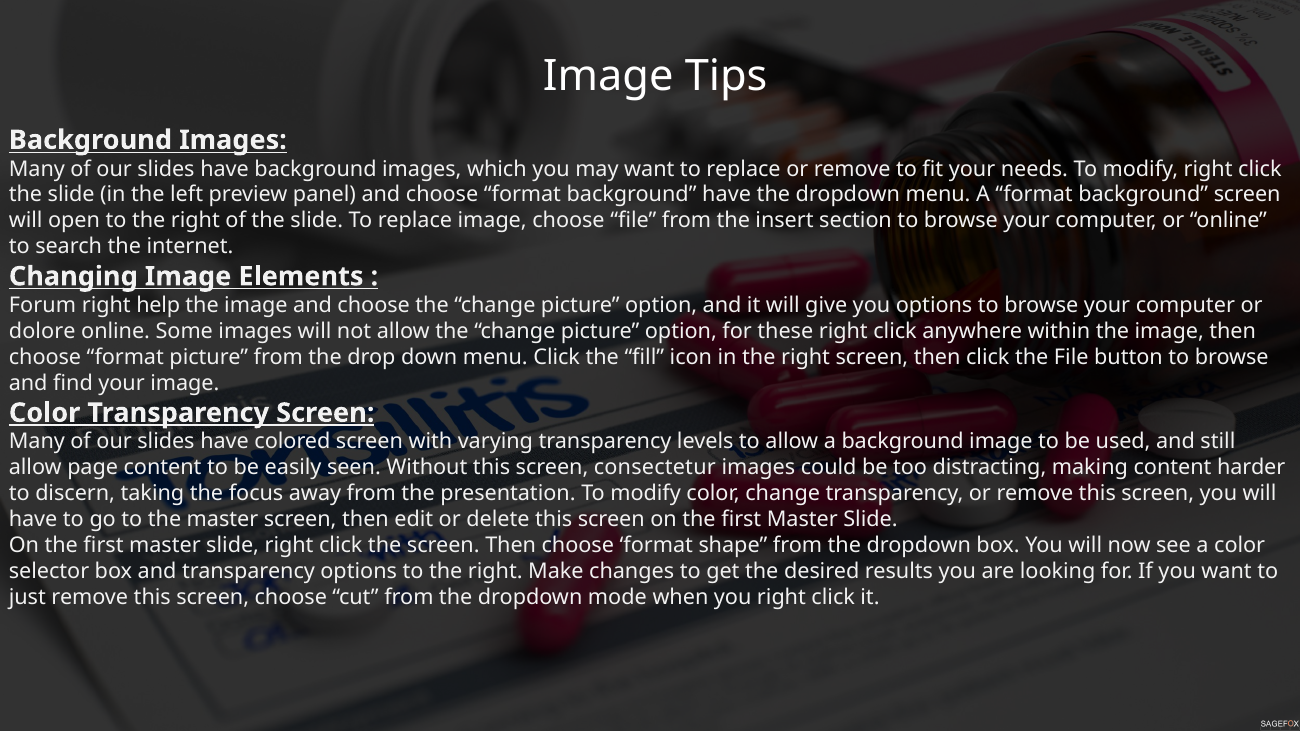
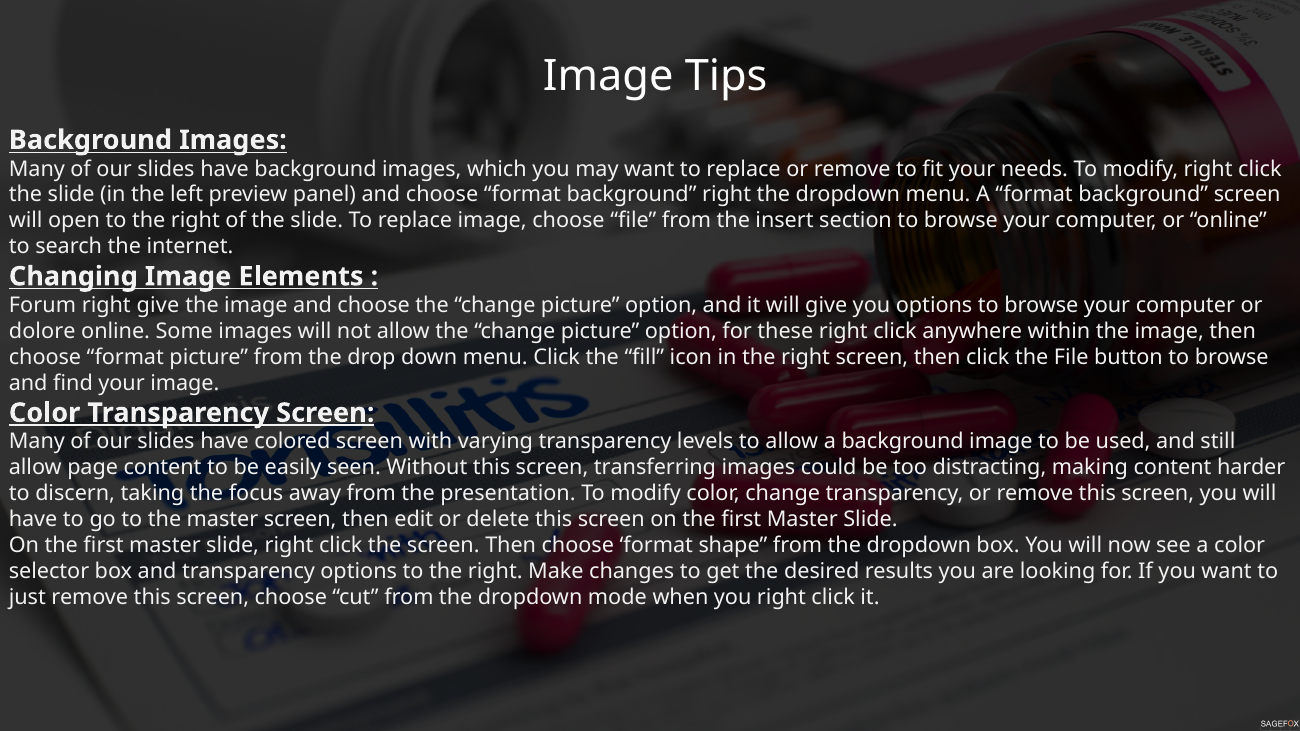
background have: have -> right (727, 195)
right help: help -> give (158, 305)
consectetur: consectetur -> transferring (655, 468)
